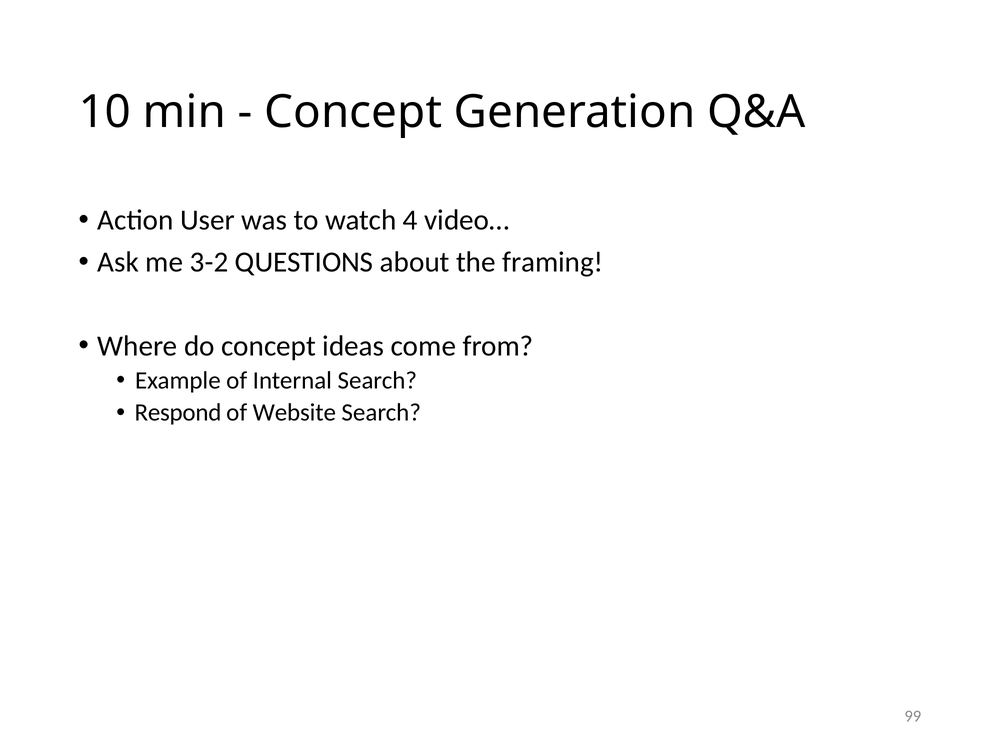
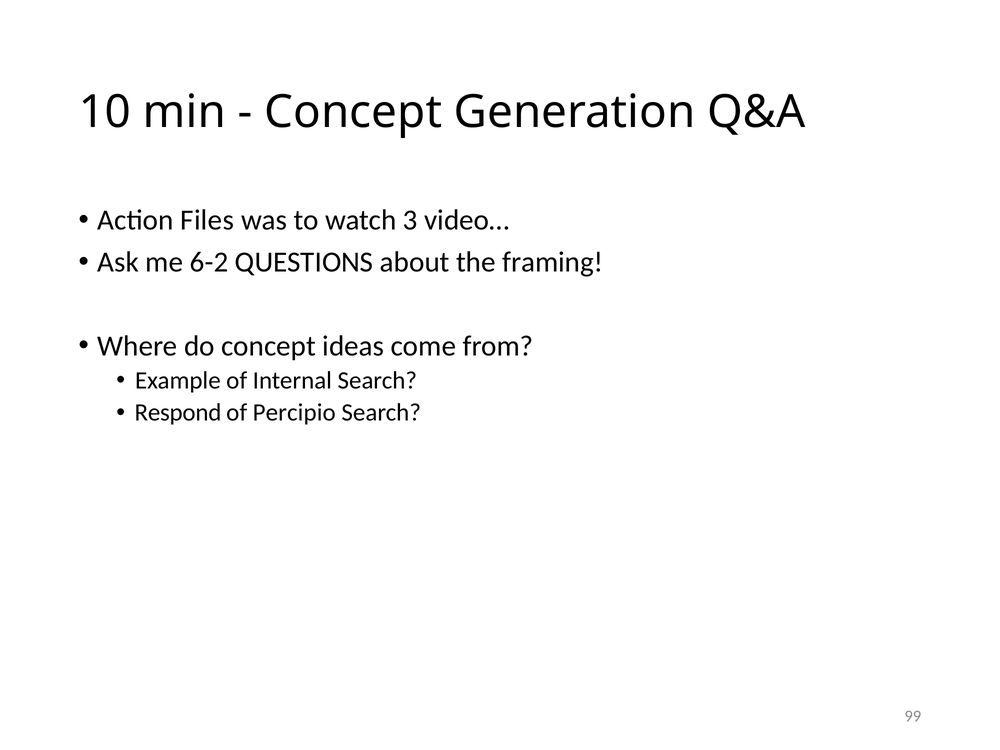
User: User -> Files (207, 220)
4: 4 -> 3 (410, 220)
3-2: 3-2 -> 6-2 (209, 262)
Website: Website -> Percipio (294, 413)
